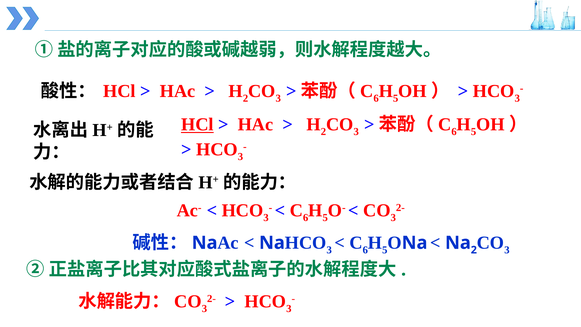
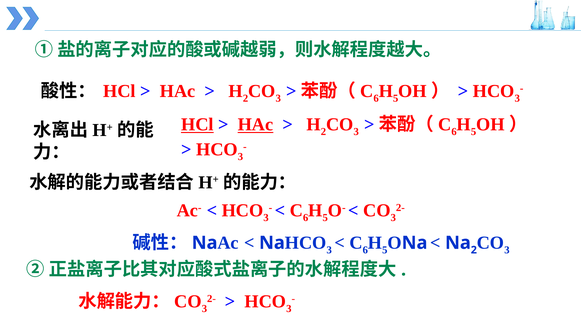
HAc underline: none -> present (256, 125)
